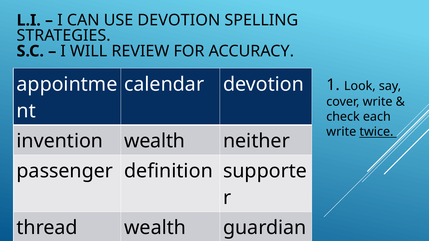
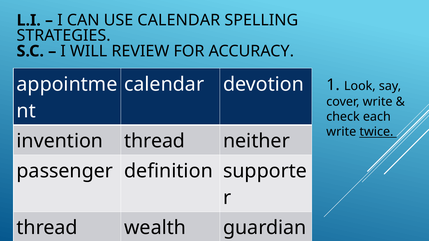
USE DEVOTION: DEVOTION -> CALENDAR (179, 20)
invention wealth: wealth -> thread (155, 141)
